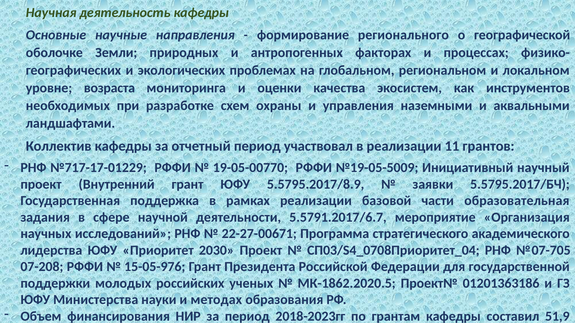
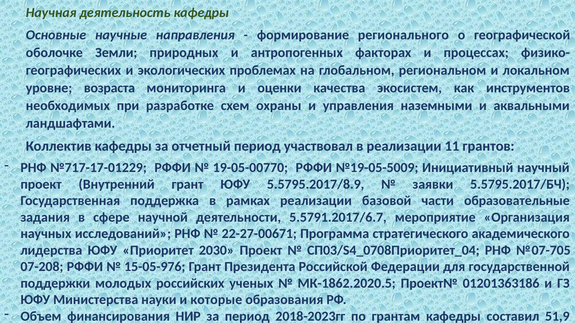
образовательная: образовательная -> образовательные (517, 201)
методах: методах -> которые (216, 300)
